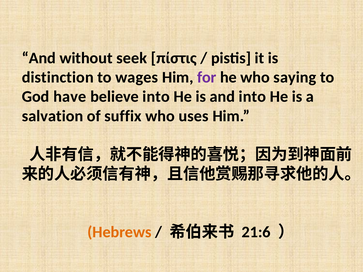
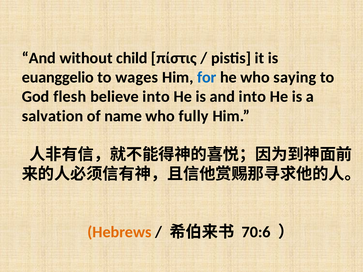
seek: seek -> child (132, 58)
distinction: distinction -> euanggelio (58, 77)
for colour: purple -> blue (207, 77)
have: have -> flesh (70, 97)
suffix: suffix -> name (123, 116)
uses: uses -> fully (194, 116)
21:6: 21:6 -> 70:6 (256, 232)
